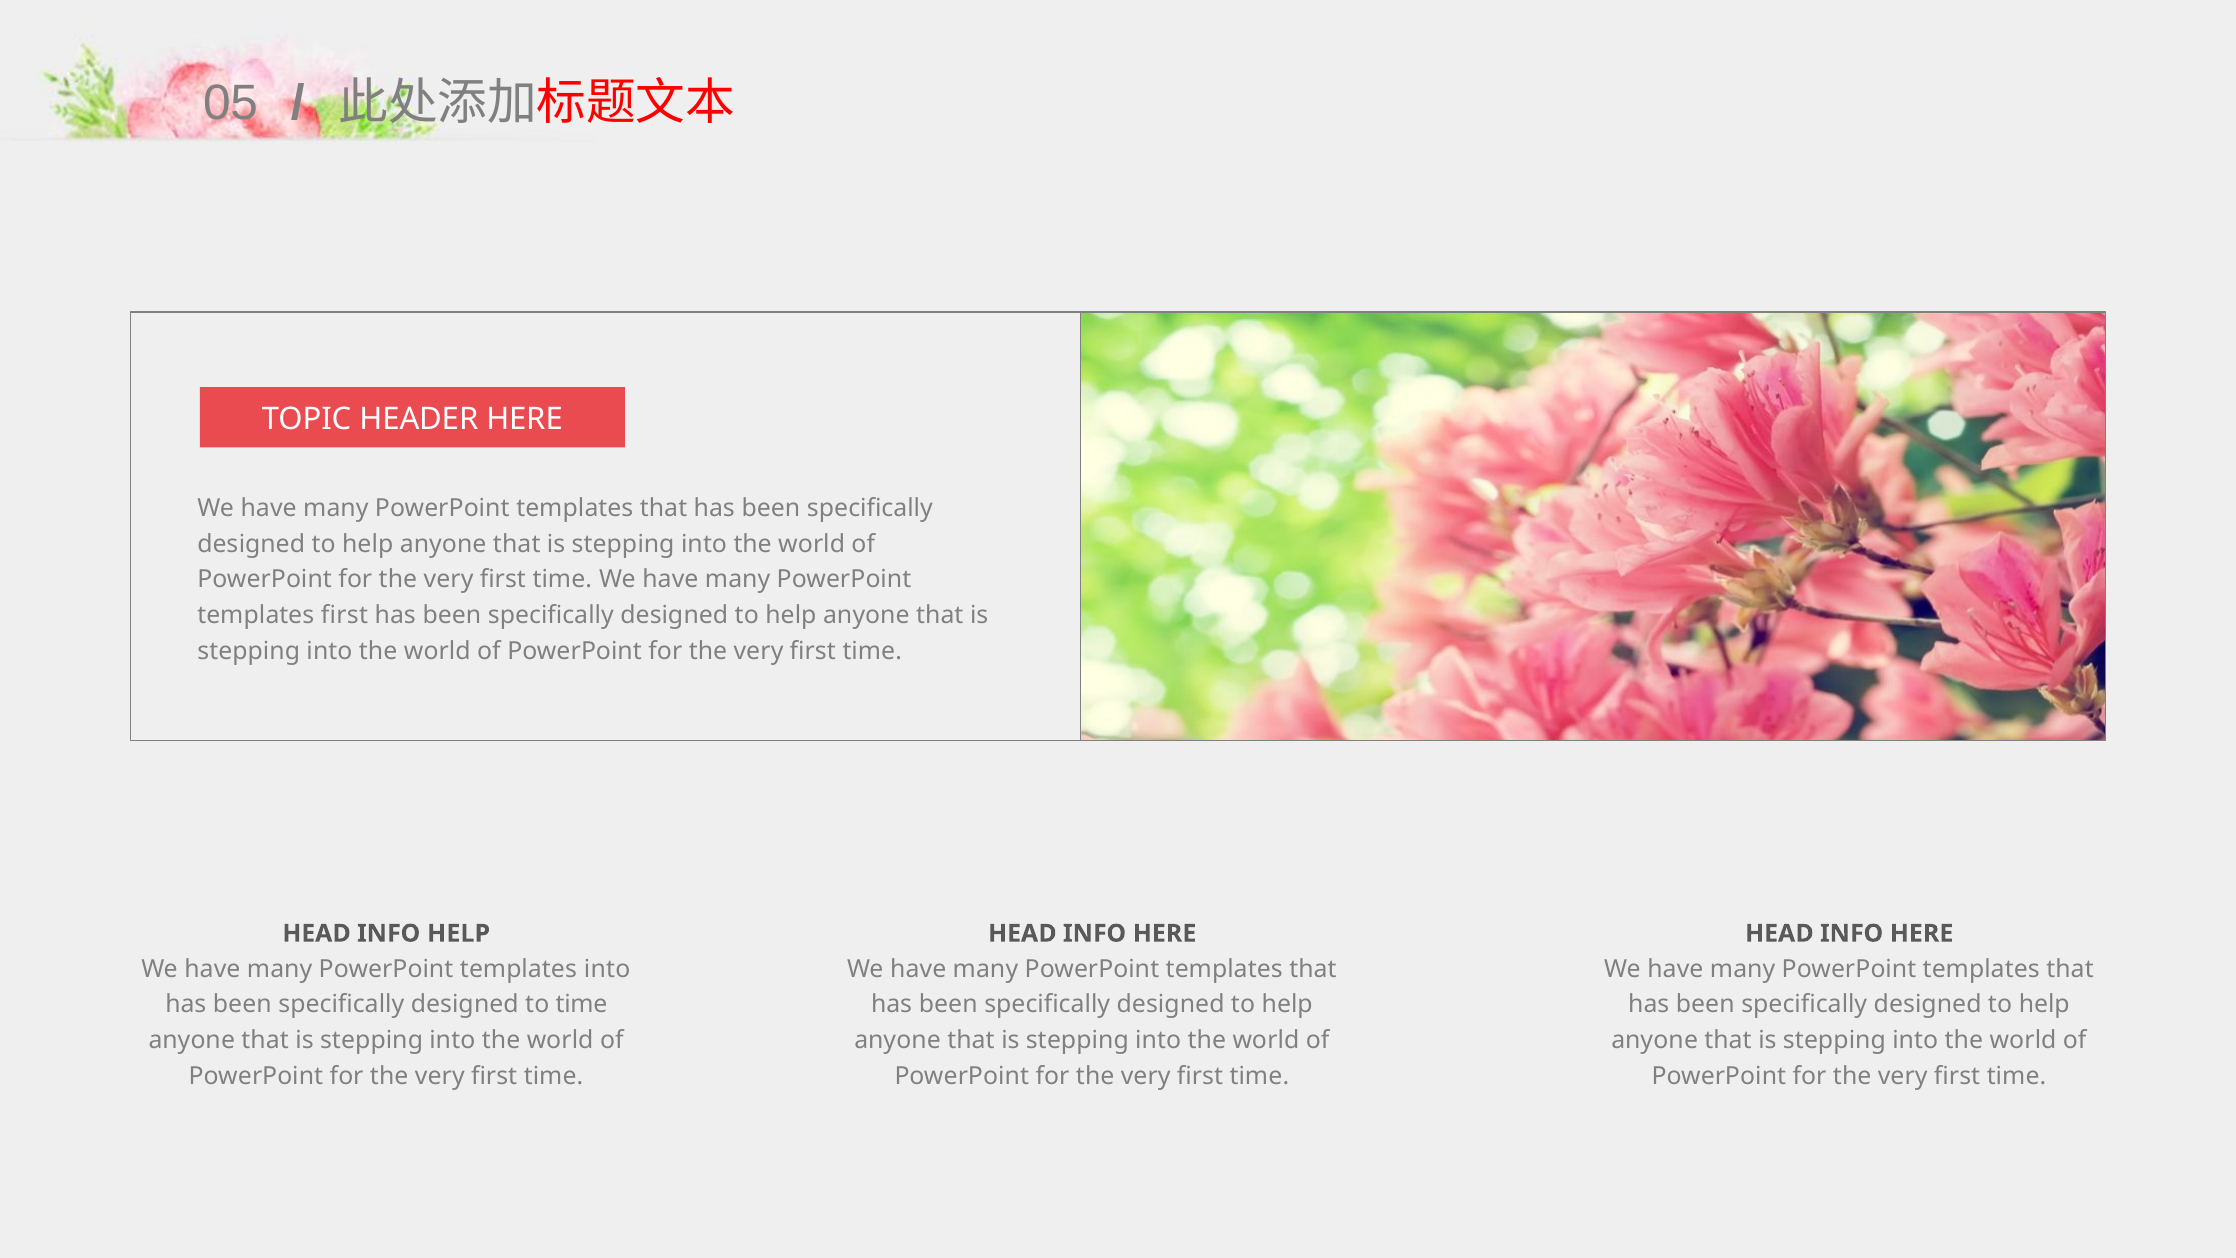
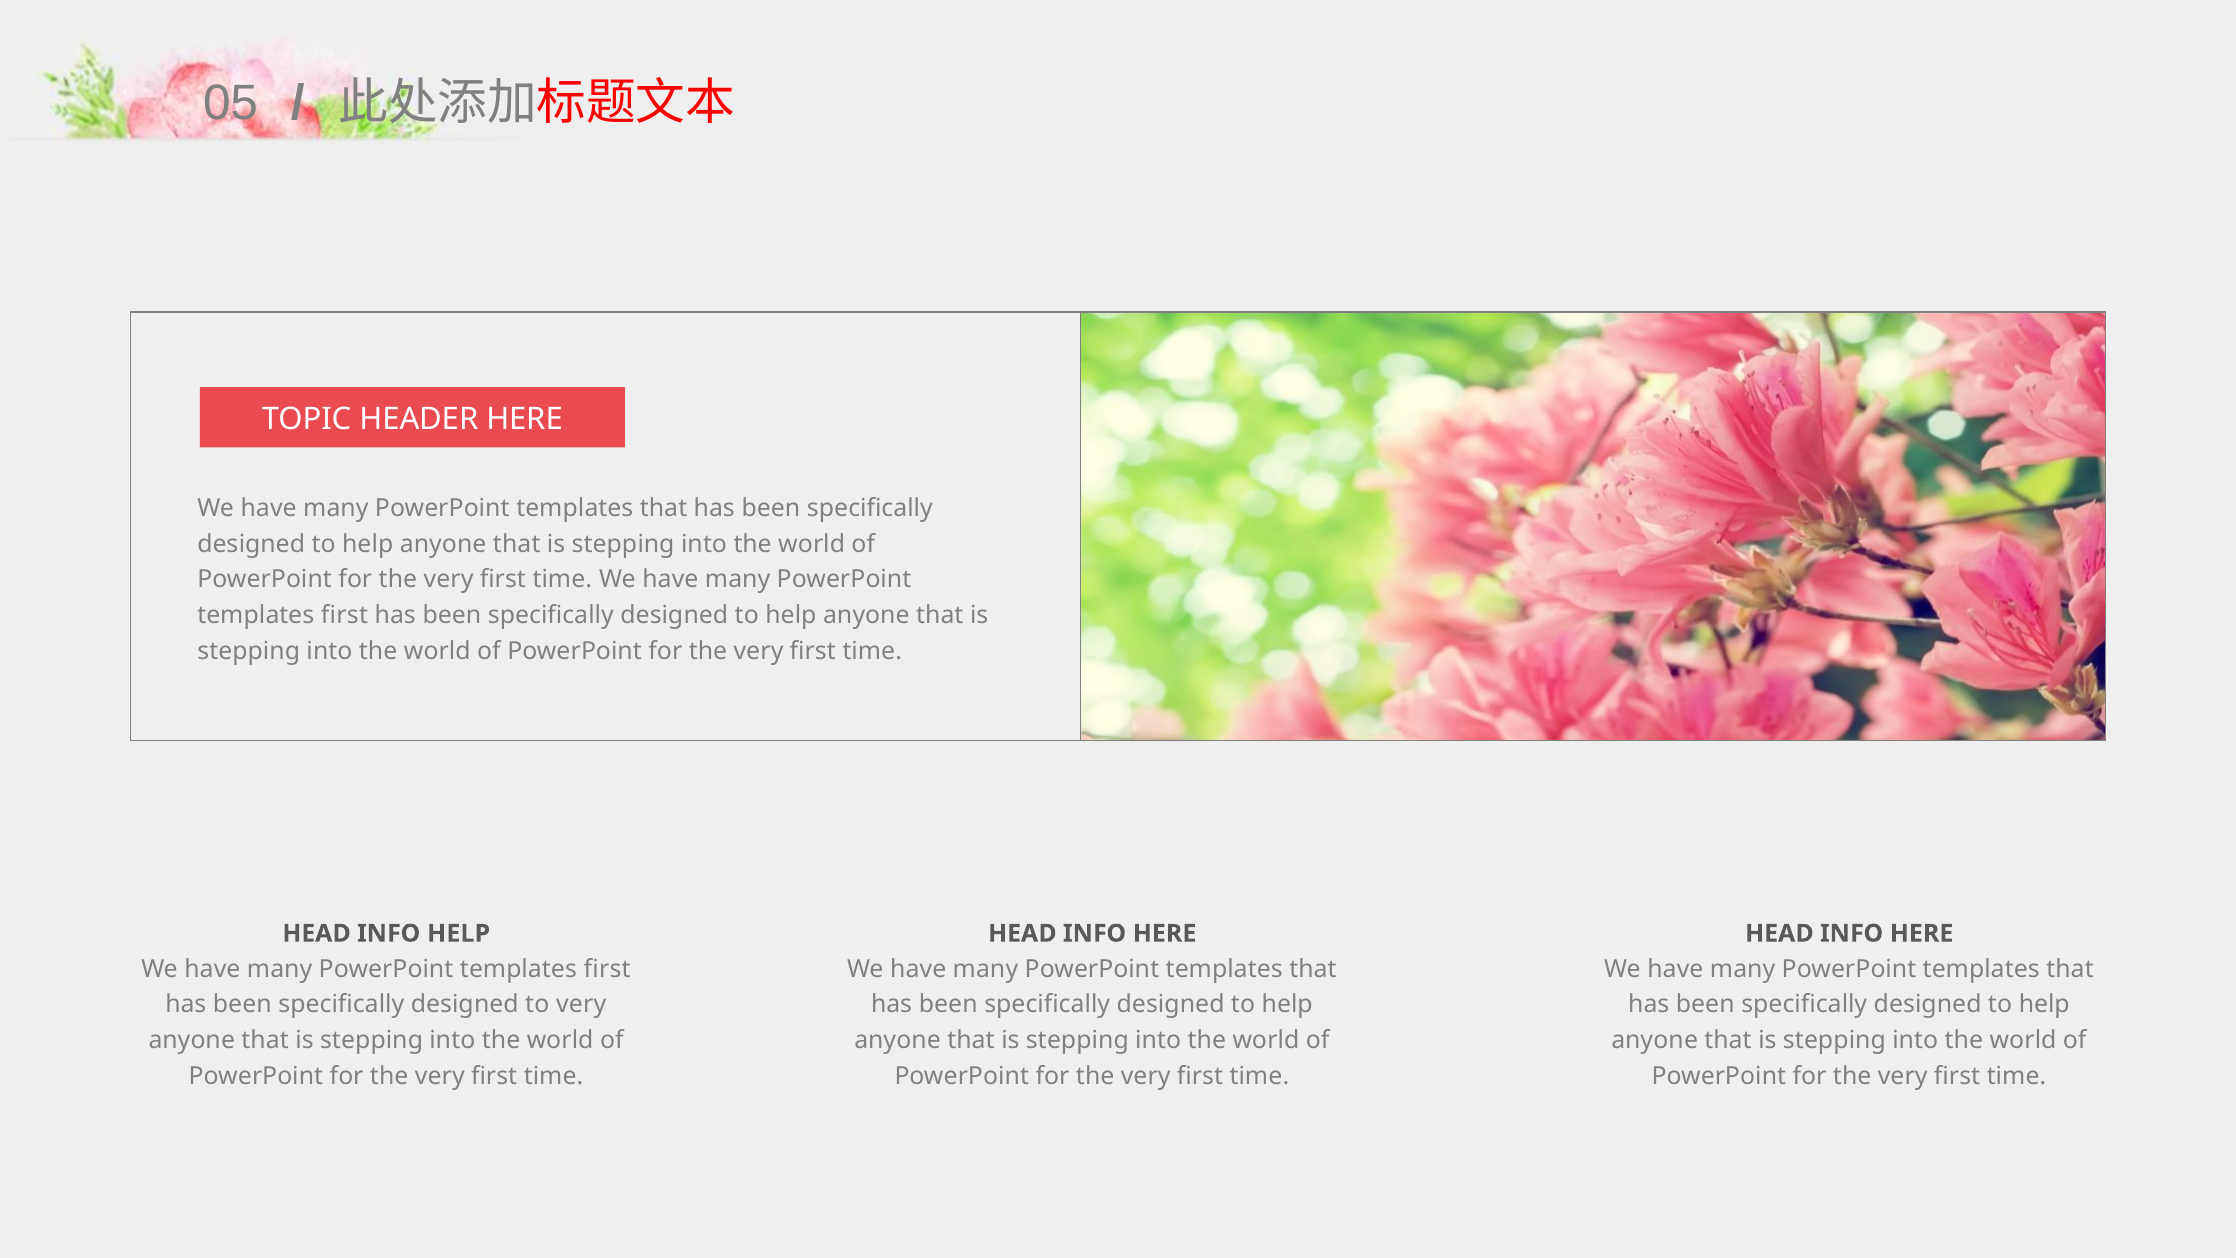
into: into -> first (607, 969)
to time: time -> very (581, 1005)
